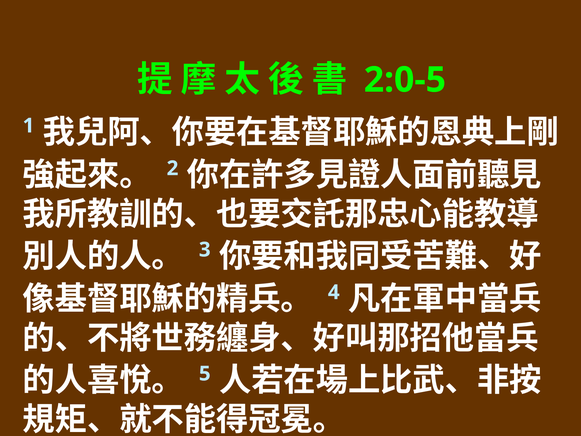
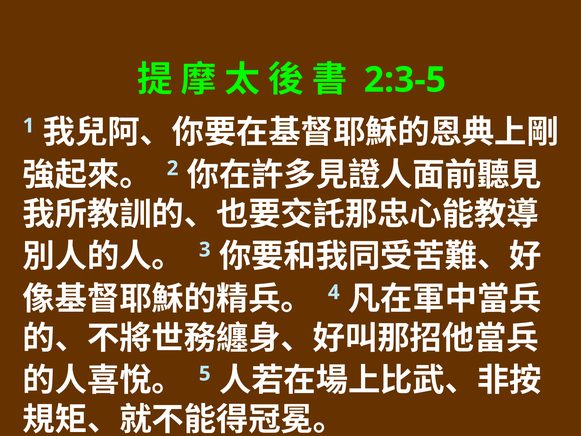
2:0-5: 2:0-5 -> 2:3-5 (405, 80)
